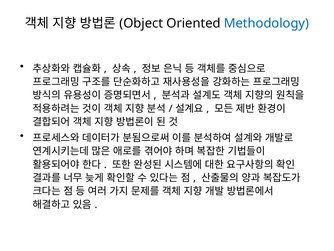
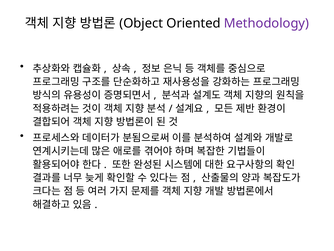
Methodology colour: blue -> purple (266, 23)
